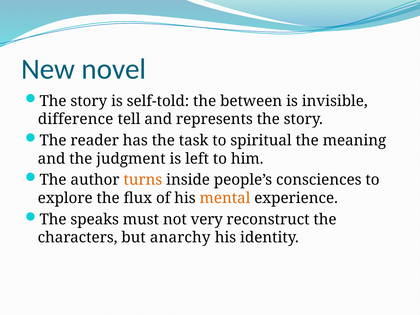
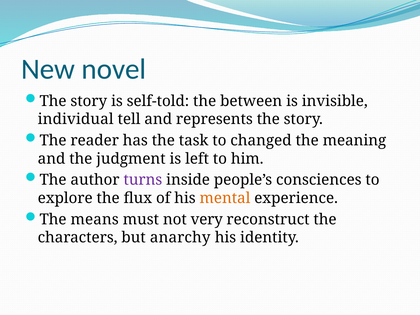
difference: difference -> individual (76, 119)
spiritual: spiritual -> changed (261, 141)
turns colour: orange -> purple (143, 180)
speaks: speaks -> means (95, 219)
